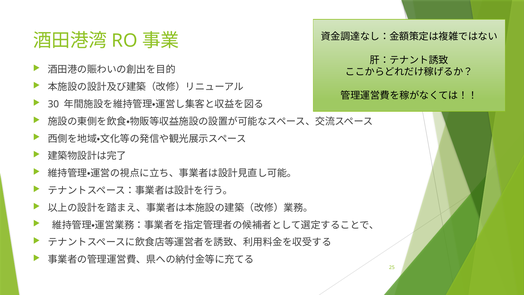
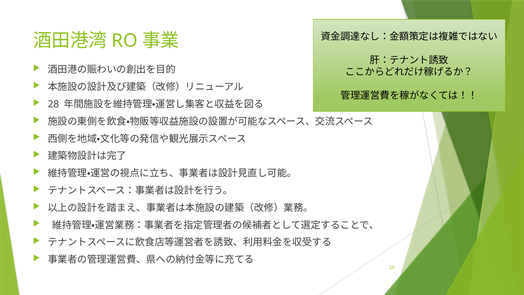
30: 30 -> 28 (53, 104)
